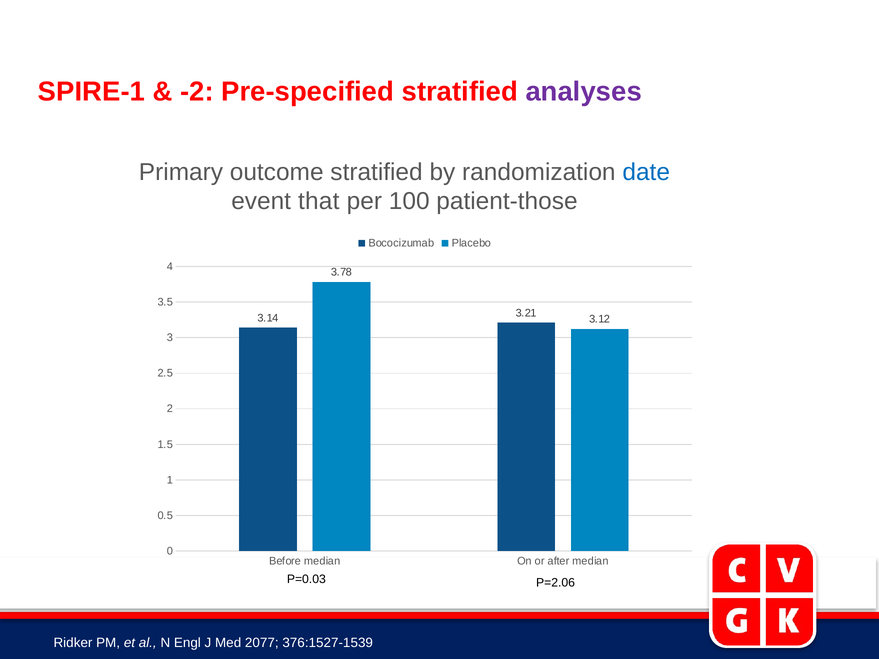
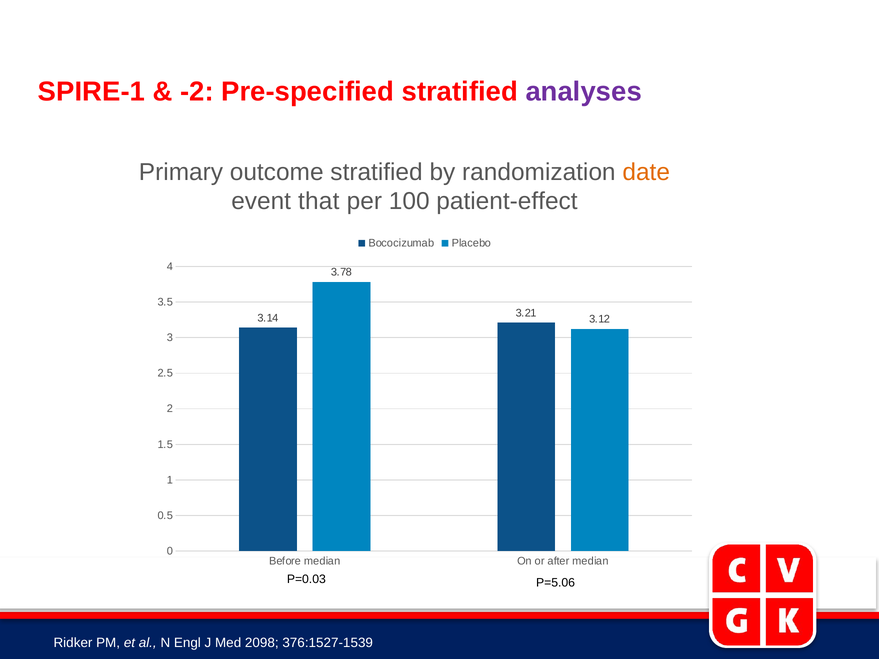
date colour: blue -> orange (646, 172)
patient-those: patient-those -> patient-effect (507, 202)
P=2.06: P=2.06 -> P=5.06 (555, 583)
2077: 2077 -> 2098 (262, 643)
